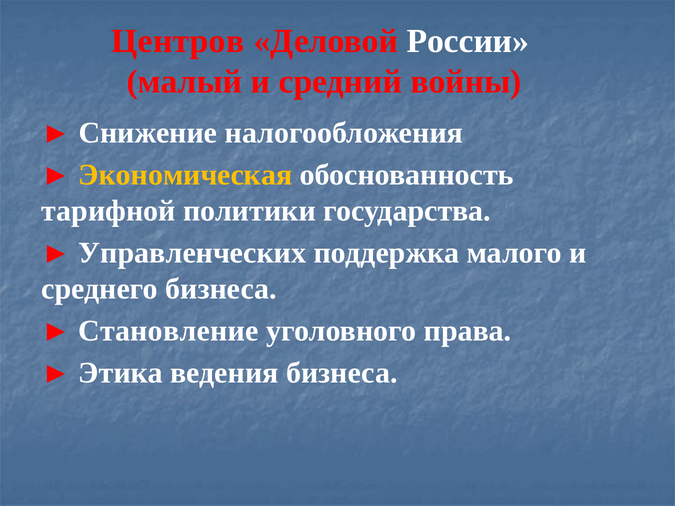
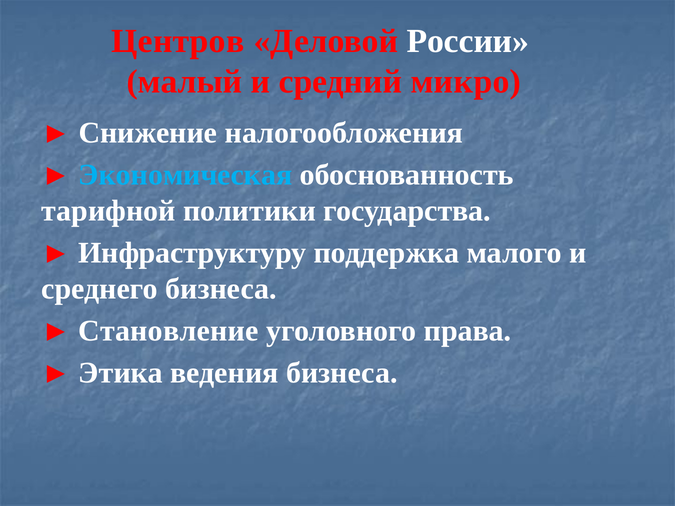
войны: войны -> микро (466, 82)
Экономическая colour: yellow -> light blue (185, 175)
Управленческих: Управленческих -> Инфраструктуру (192, 253)
